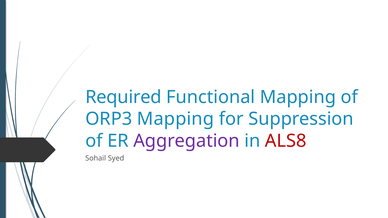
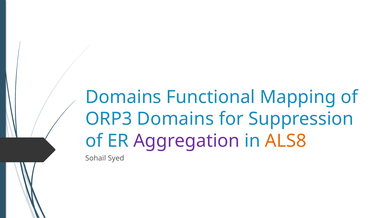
Required: Required -> Domains (123, 97)
ORP3 Mapping: Mapping -> Domains (175, 119)
ALS8 colour: red -> orange (286, 141)
